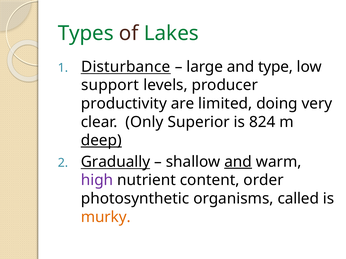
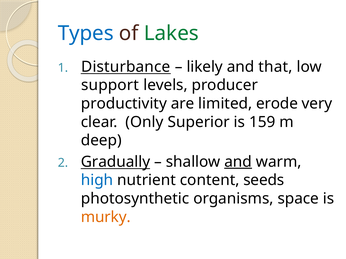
Types colour: green -> blue (86, 33)
large: large -> likely (205, 67)
type: type -> that (275, 67)
doing: doing -> erode (277, 104)
824: 824 -> 159 (262, 122)
deep underline: present -> none (101, 141)
high colour: purple -> blue (97, 180)
order: order -> seeds (264, 180)
called: called -> space (298, 199)
